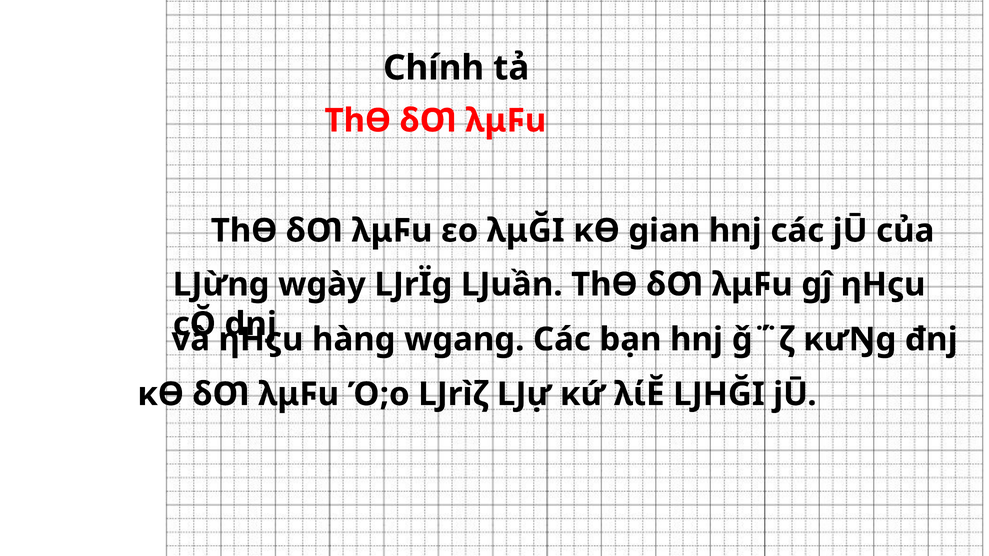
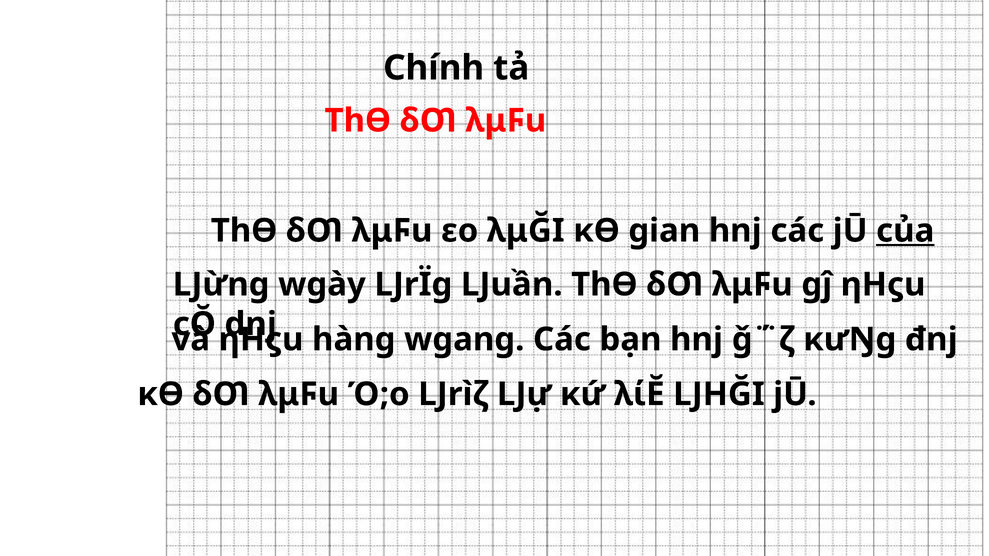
của underline: none -> present (905, 231)
